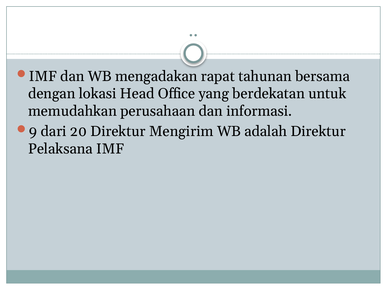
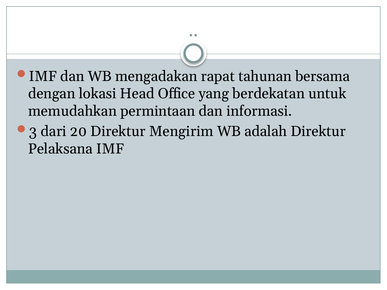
perusahaan: perusahaan -> permintaan (158, 111)
9: 9 -> 3 (33, 131)
